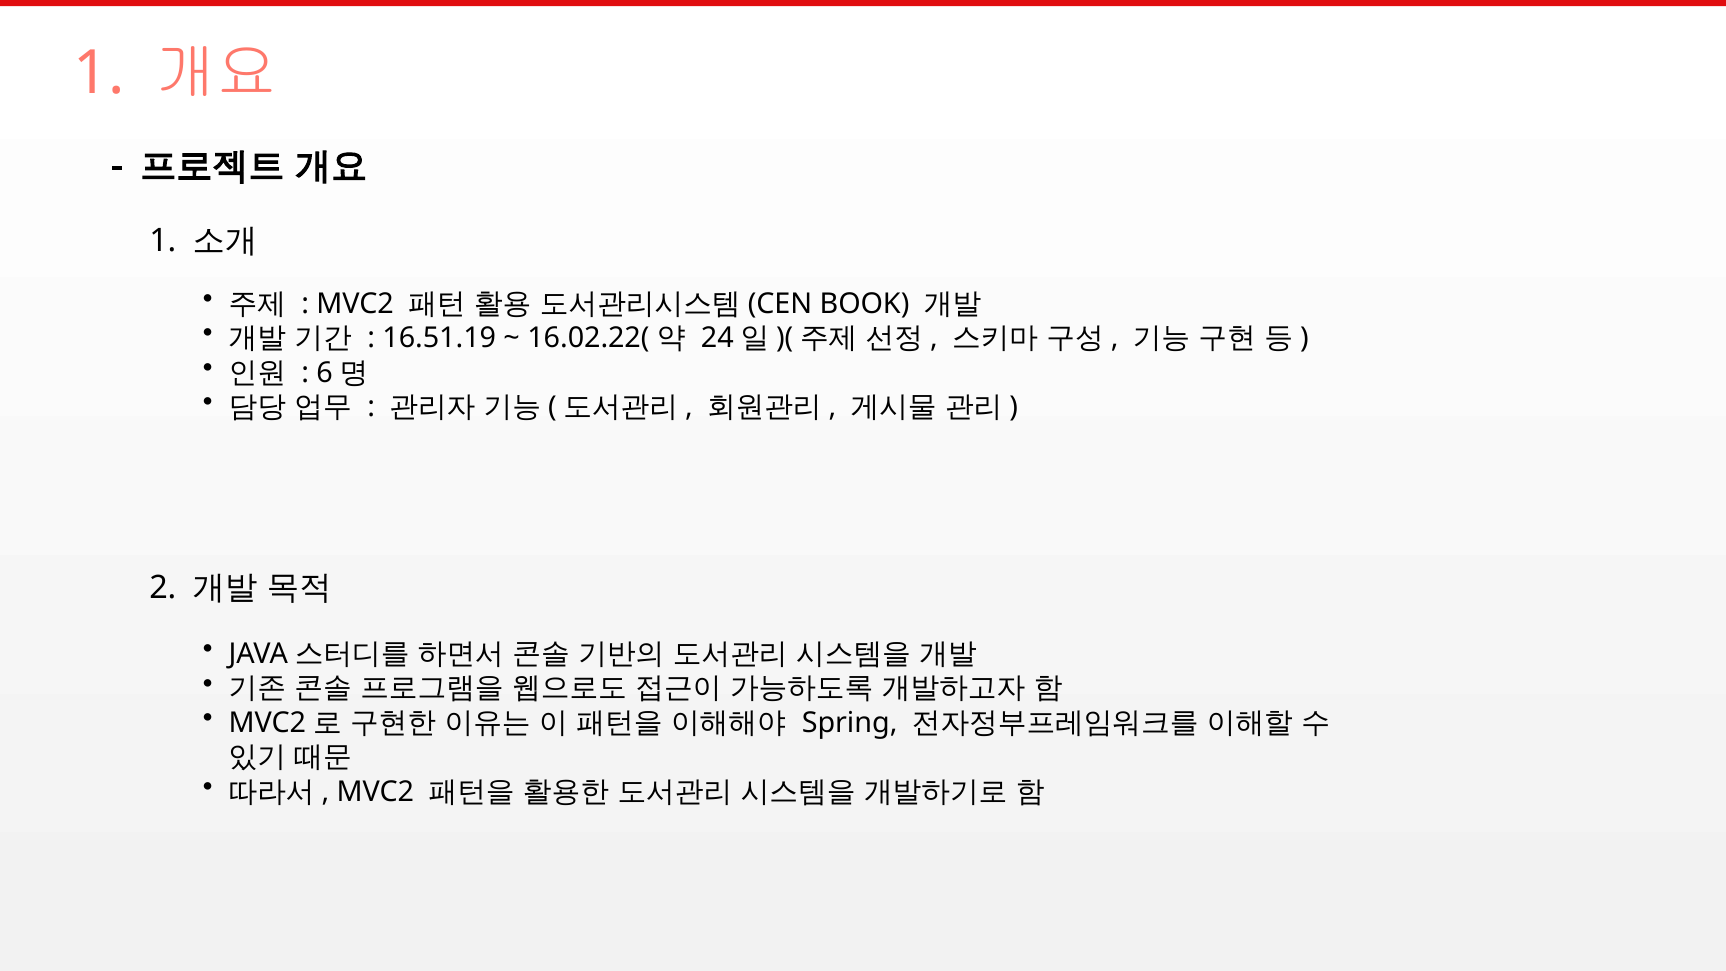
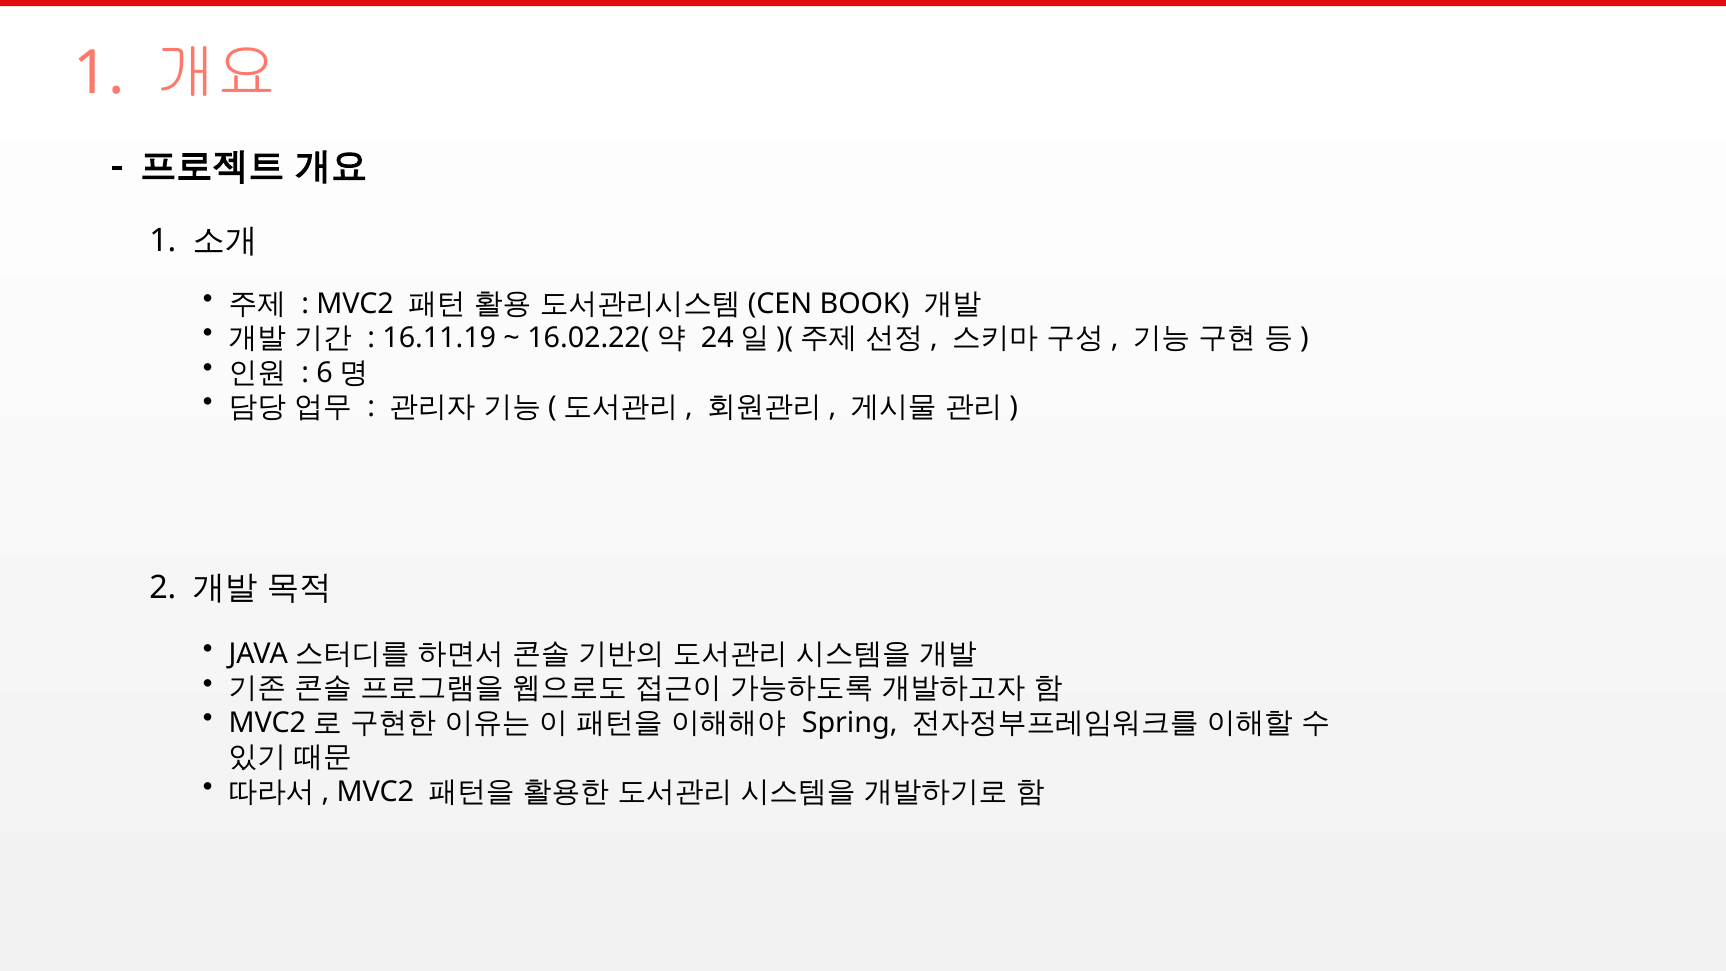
16.51.19: 16.51.19 -> 16.11.19 (439, 338)
